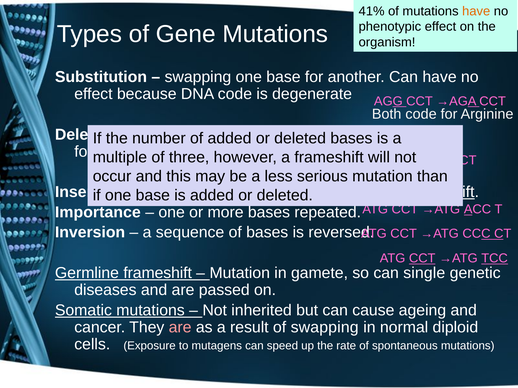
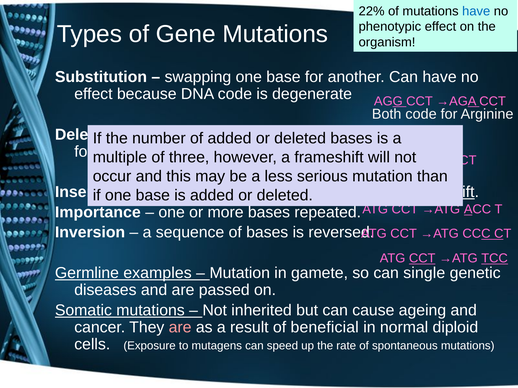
41%: 41% -> 22% (372, 11)
have colour: orange -> blue (476, 11)
Germline frameshift: frameshift -> examples (158, 273)
of swapping: swapping -> beneficial (325, 328)
